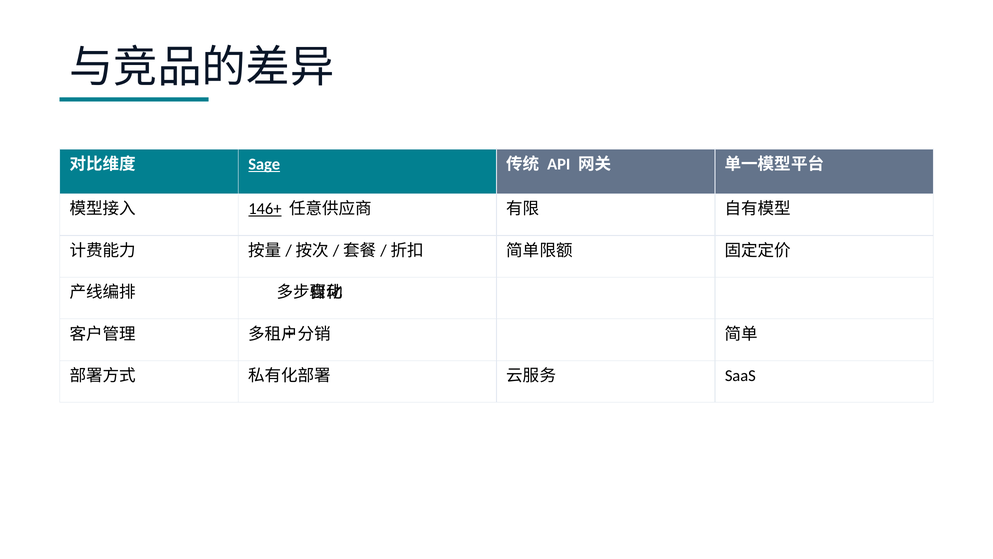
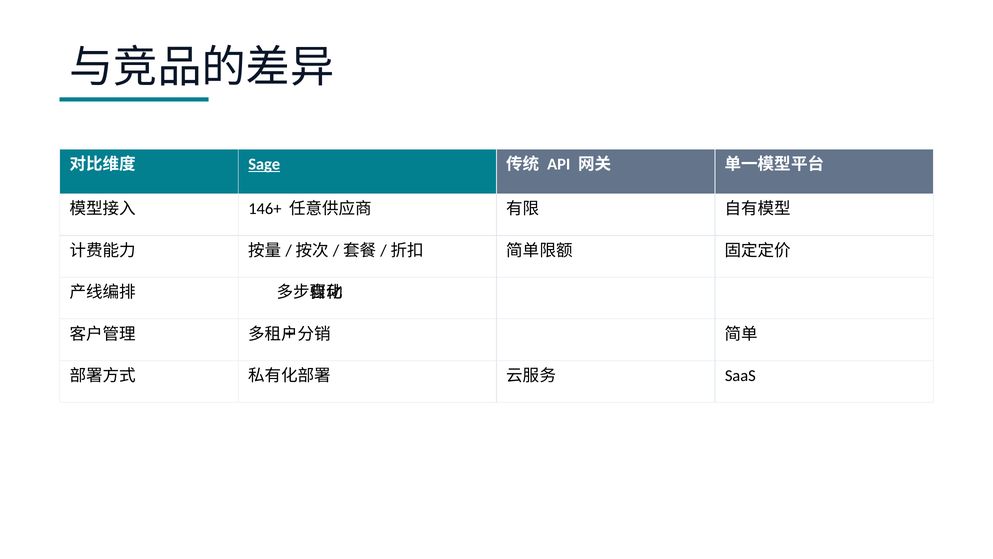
146+ underline: present -> none (265, 209)
